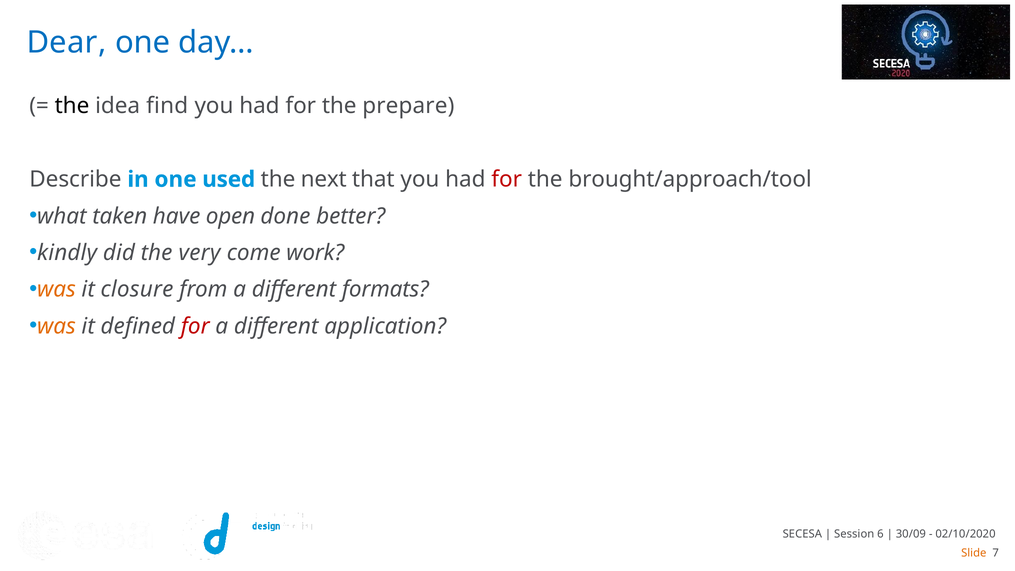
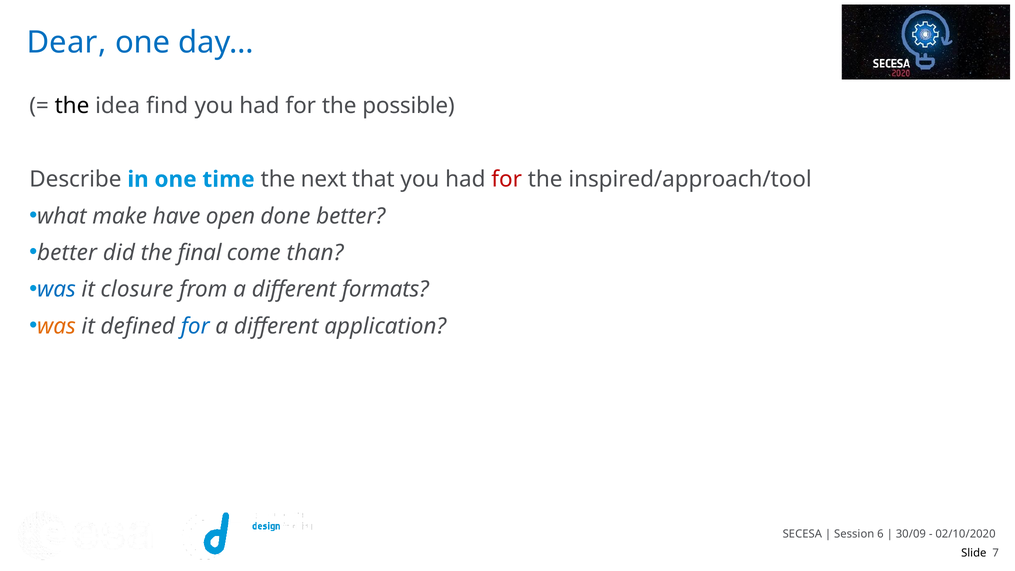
prepare: prepare -> possible (409, 106)
used: used -> time (229, 179)
brought/approach/tool: brought/approach/tool -> inspired/approach/tool (690, 179)
taken: taken -> make (120, 216)
kindly: kindly -> better (67, 253)
very: very -> final (200, 253)
work: work -> than (315, 253)
was colour: orange -> blue (56, 289)
for colour: red -> blue (195, 326)
Slide colour: orange -> black (974, 553)
